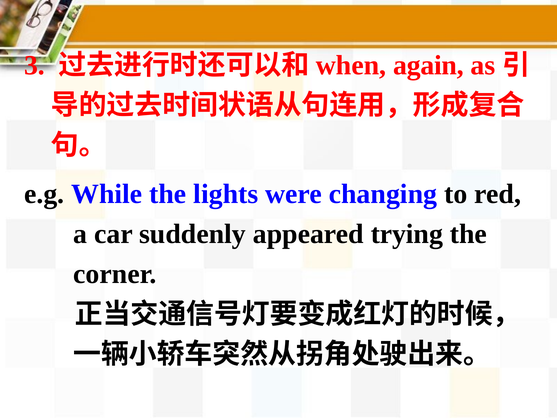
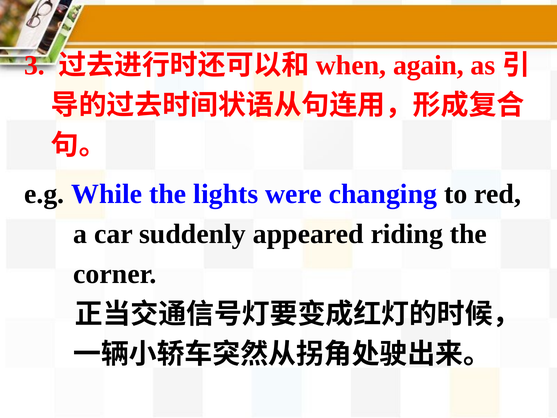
trying: trying -> riding (407, 234)
